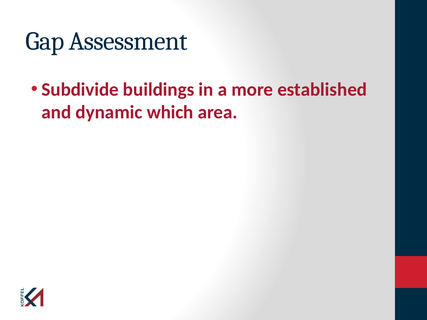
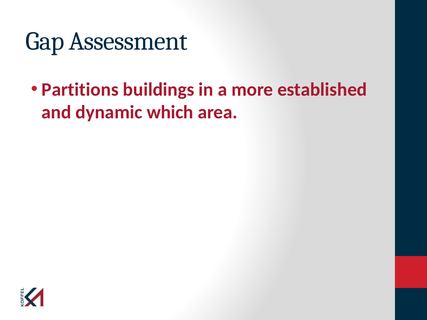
Subdivide: Subdivide -> Partitions (80, 90)
